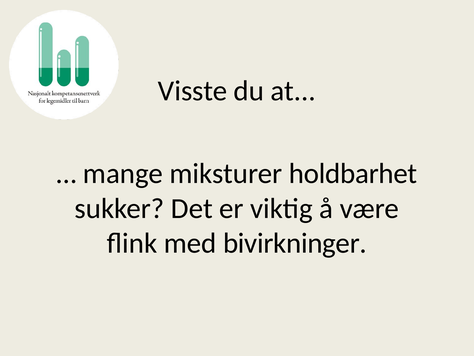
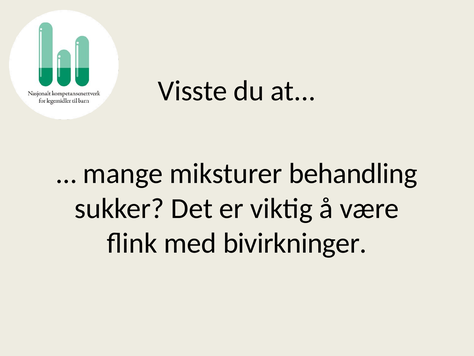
holdbarhet: holdbarhet -> behandling (353, 173)
